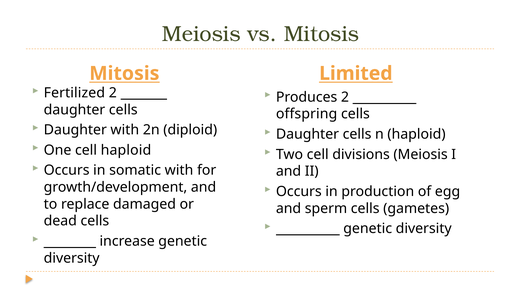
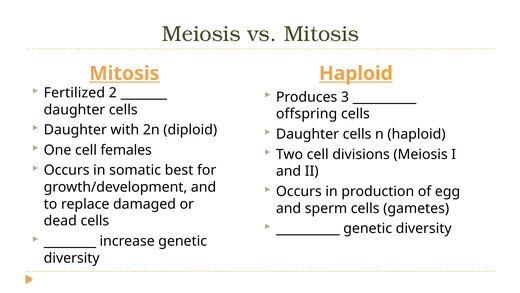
Limited: Limited -> Haploid (356, 73)
Produces 2: 2 -> 3 (345, 97)
cell haploid: haploid -> females (126, 150)
somatic with: with -> best (179, 170)
